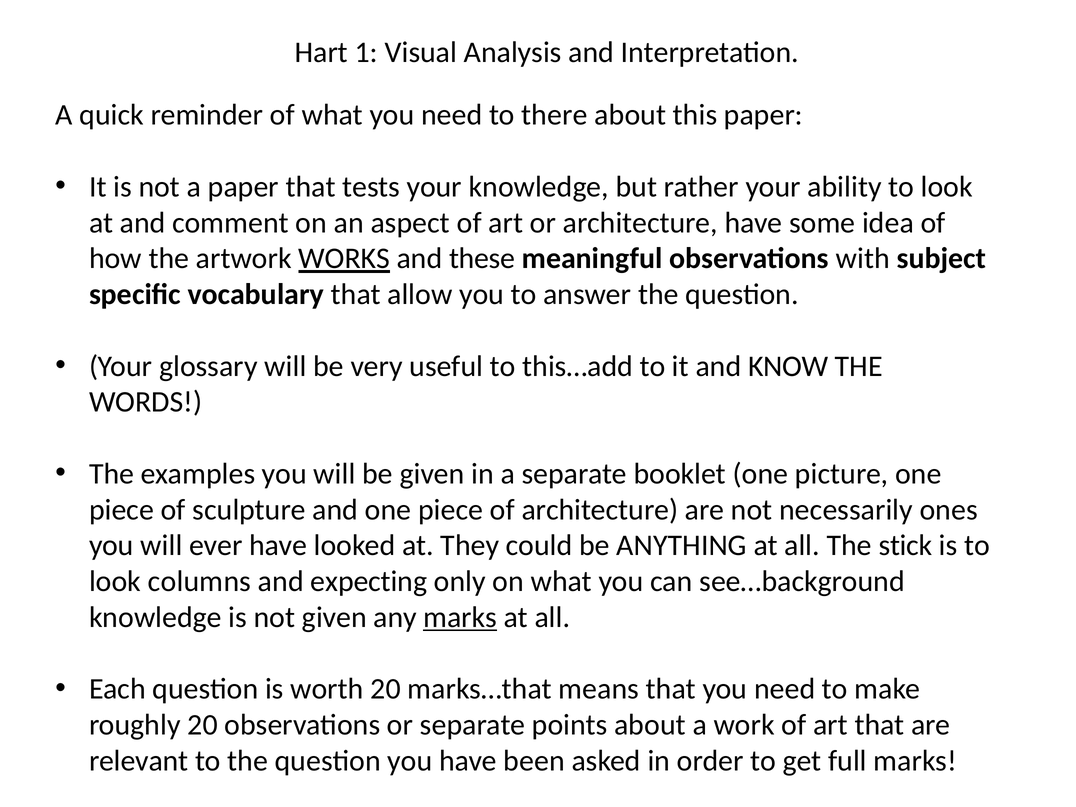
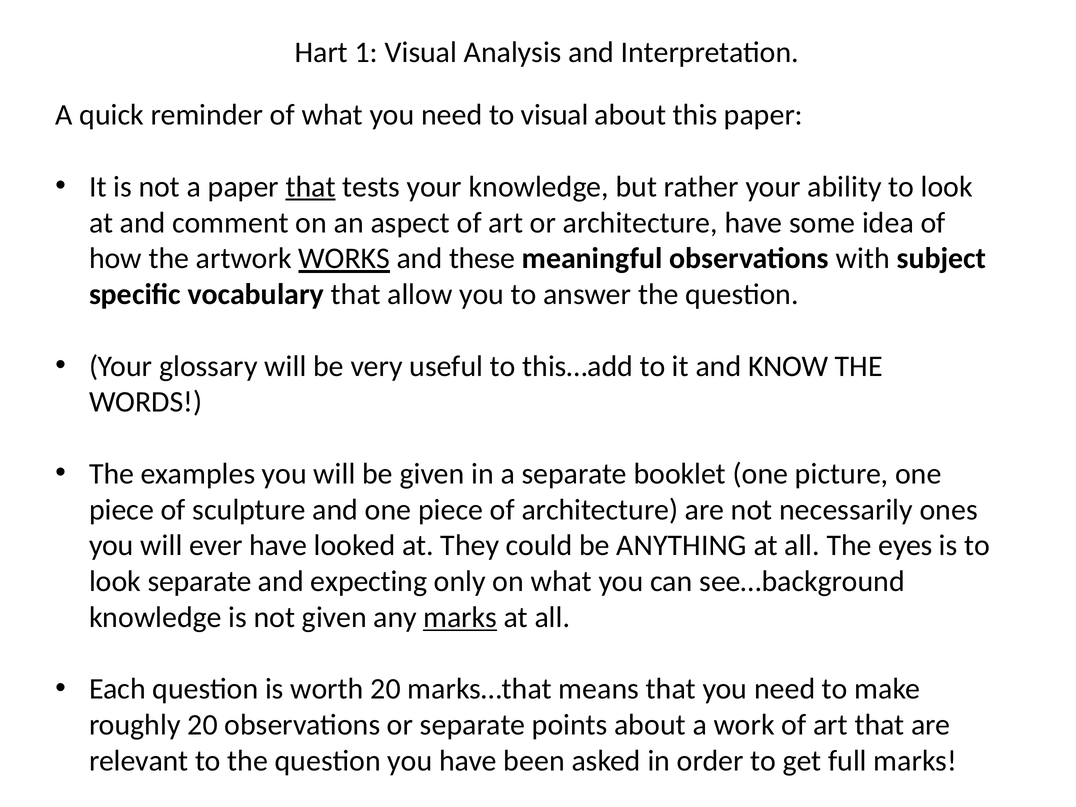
to there: there -> visual (555, 115)
that underline: none -> present (311, 187)
stick: stick -> eyes (906, 546)
look columns: columns -> separate (200, 581)
